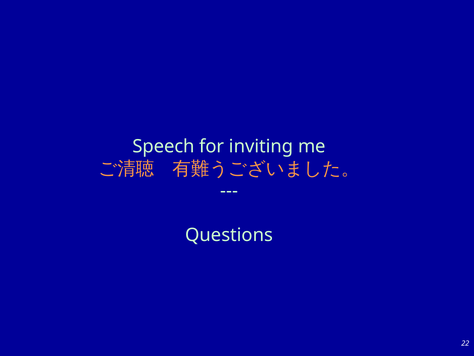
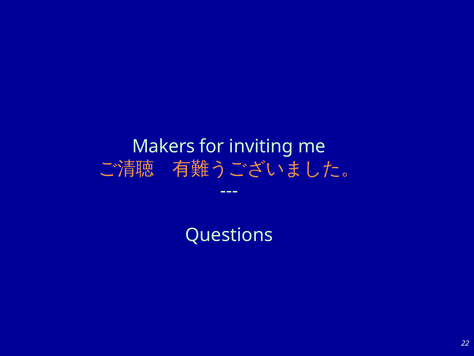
Speech: Speech -> Makers (164, 146)
